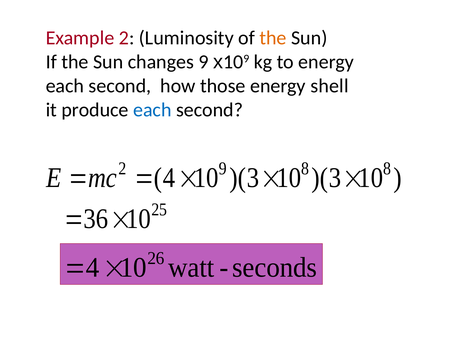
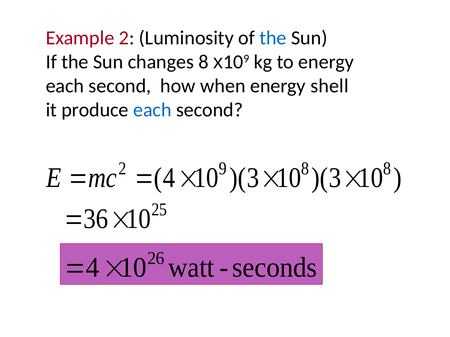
the colour: orange -> blue (273, 38)
changes 9: 9 -> 8 (203, 62)
those: those -> when (223, 86)
